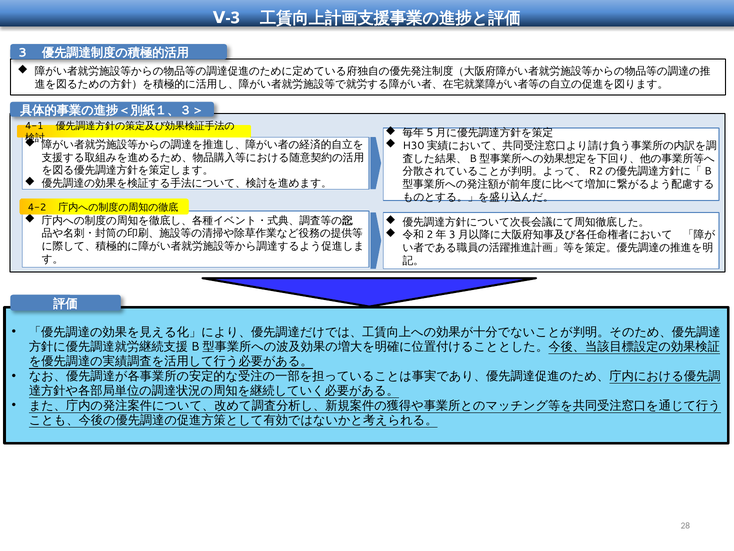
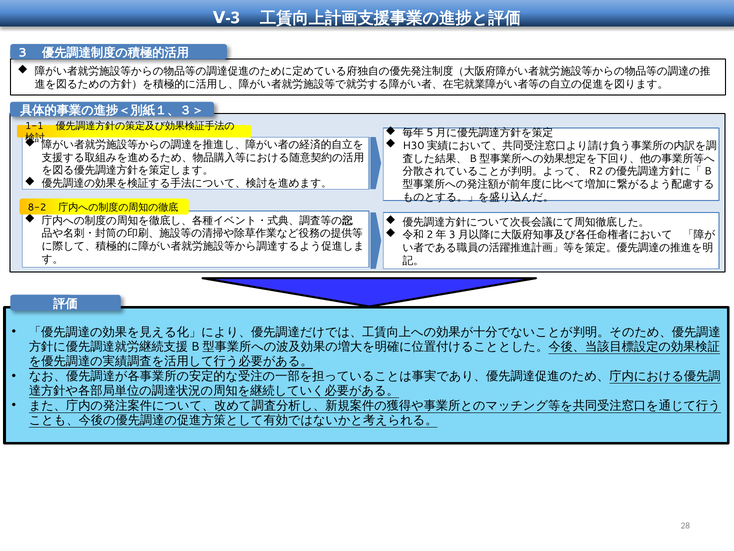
4-1: 4-1 -> 1-1 (34, 126)
4-2: 4-2 -> 8-2 (37, 207)
